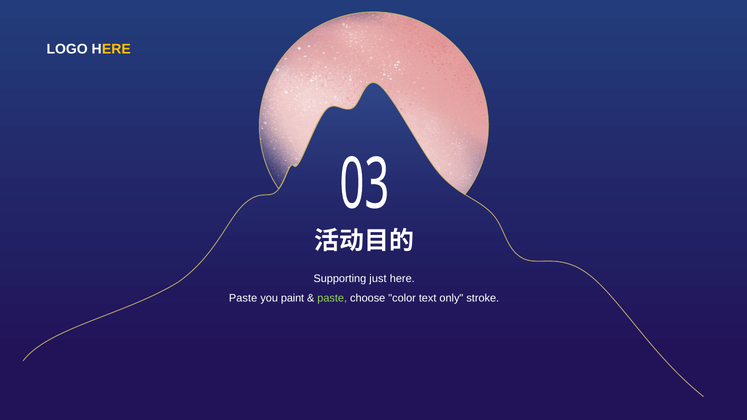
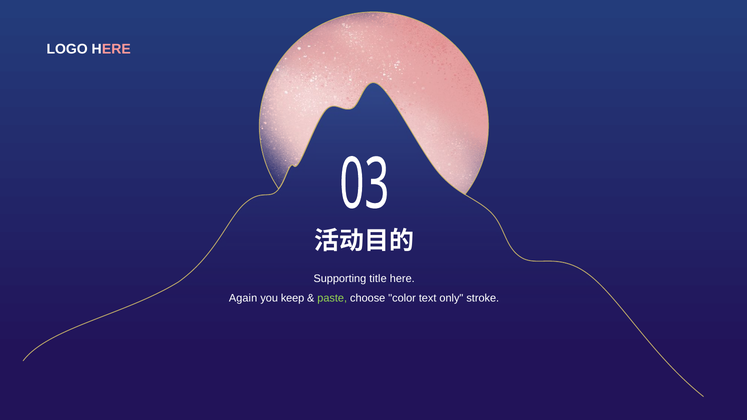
ERE colour: yellow -> pink (116, 49)
just: just -> title (378, 279)
Paste: Paste -> Again (243, 298)
paint: paint -> keep (293, 298)
